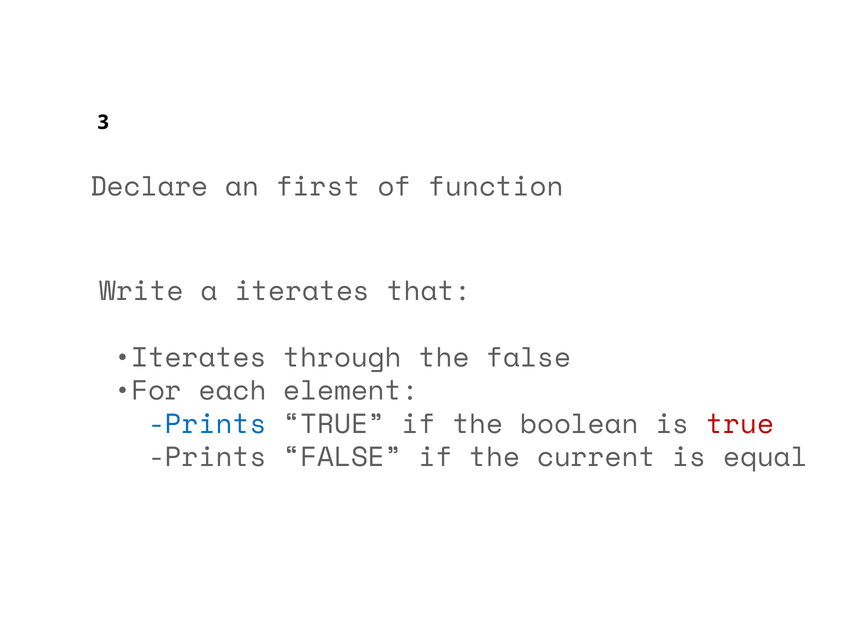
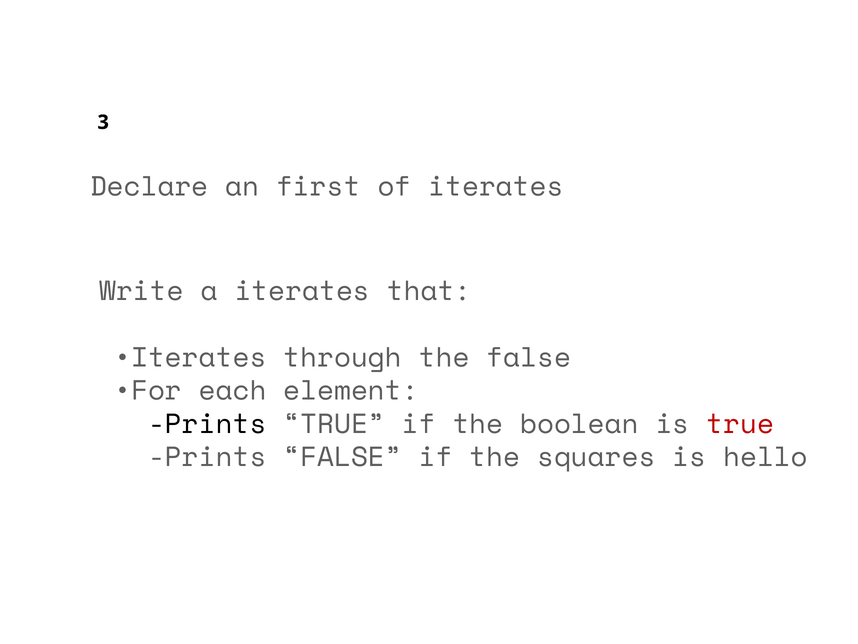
of function: function -> iterates (496, 187)
Prints colour: blue -> black (207, 424)
current: current -> squares (596, 457)
equal: equal -> hello (765, 457)
